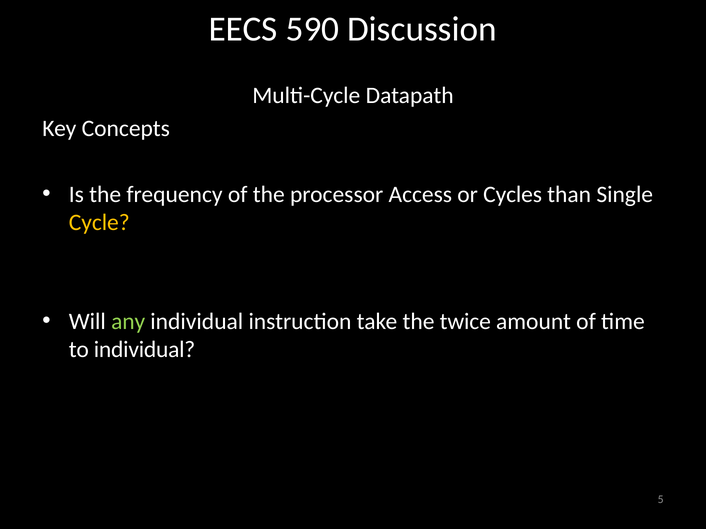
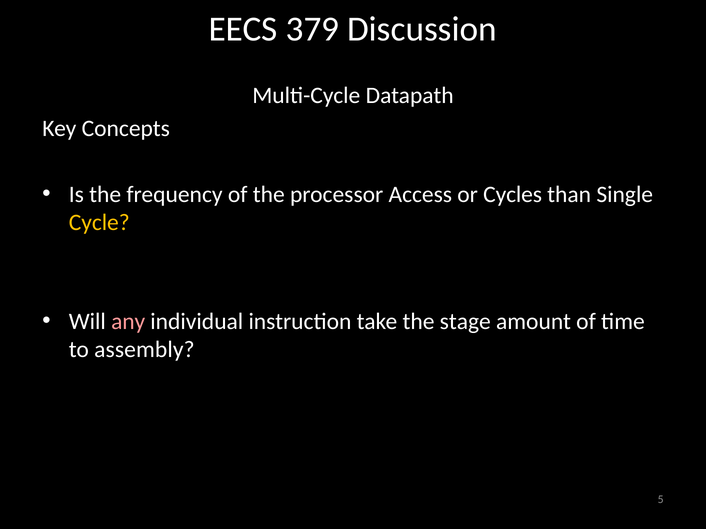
590: 590 -> 379 (312, 29)
any colour: light green -> pink (128, 322)
twice: twice -> stage (465, 322)
to individual: individual -> assembly (144, 350)
